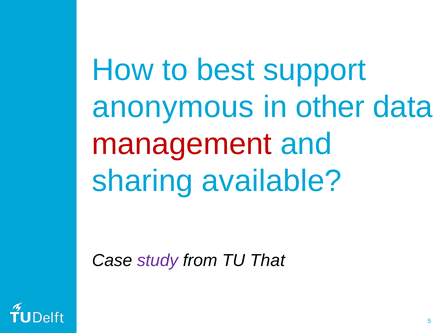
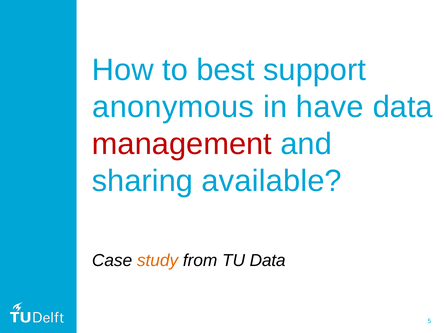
other: other -> have (330, 107)
study colour: purple -> orange (158, 260)
TU That: That -> Data (268, 260)
